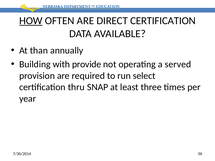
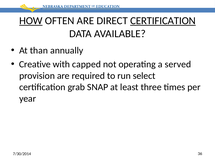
CERTIFICATION underline: none -> present (163, 21)
Building: Building -> Creative (35, 64)
provide: provide -> capped (87, 64)
thru: thru -> grab (76, 87)
